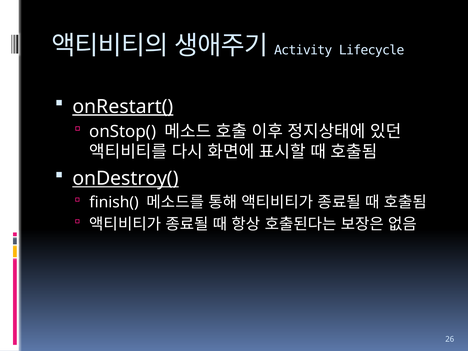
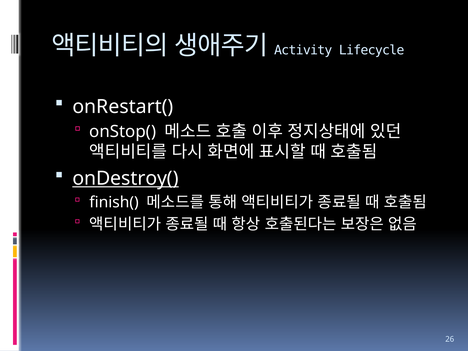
onRestart( underline: present -> none (123, 107)
